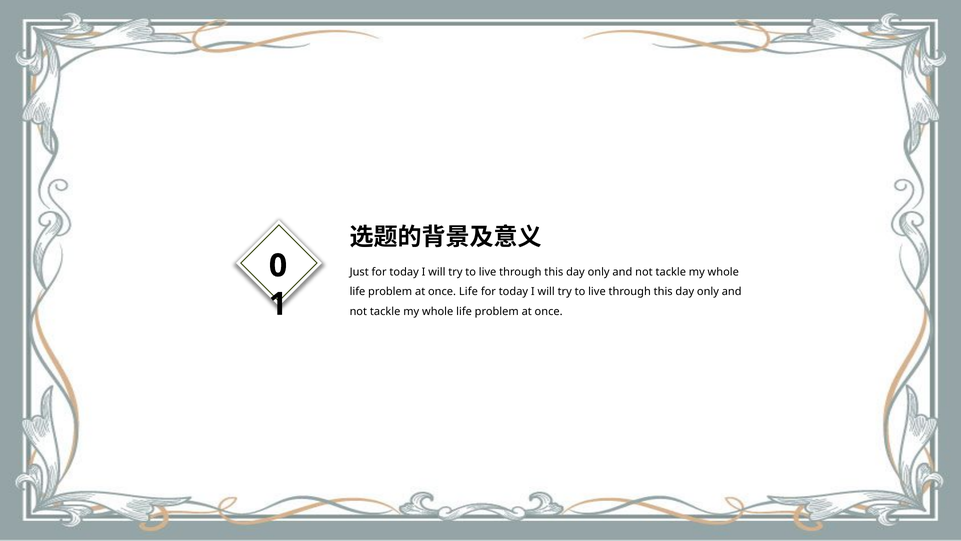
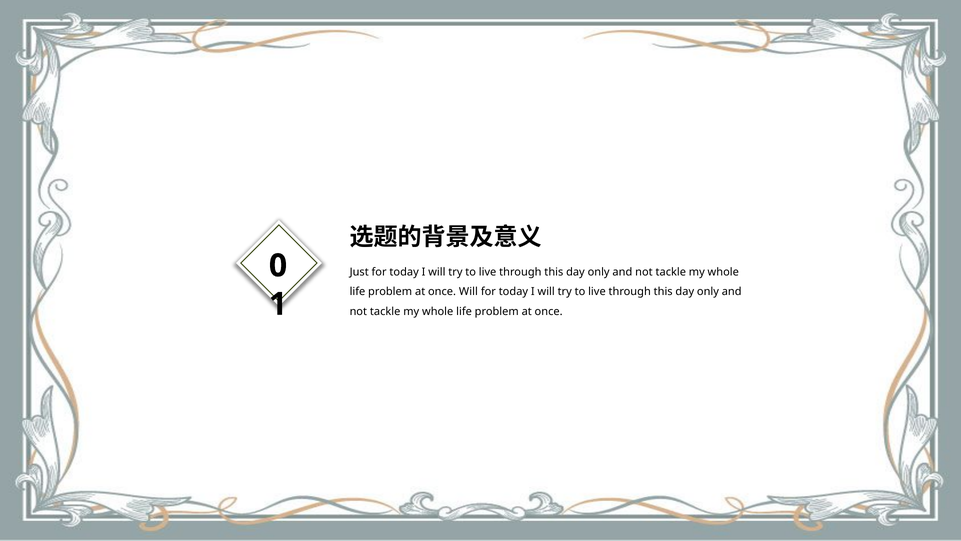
once Life: Life -> Will (468, 292)
